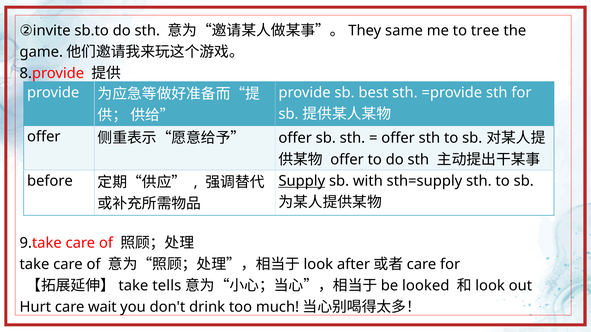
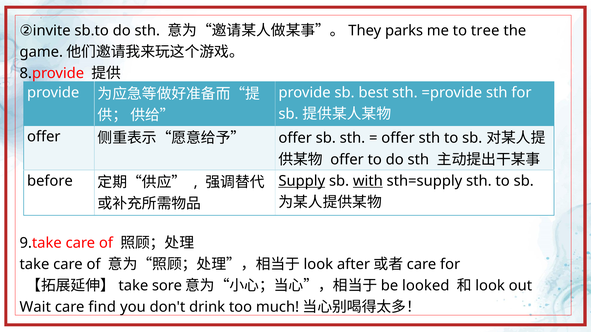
same: same -> parks (404, 31)
with underline: none -> present (368, 181)
tells: tells -> sore (167, 286)
Hurt: Hurt -> Wait (35, 307)
wait: wait -> find (102, 307)
